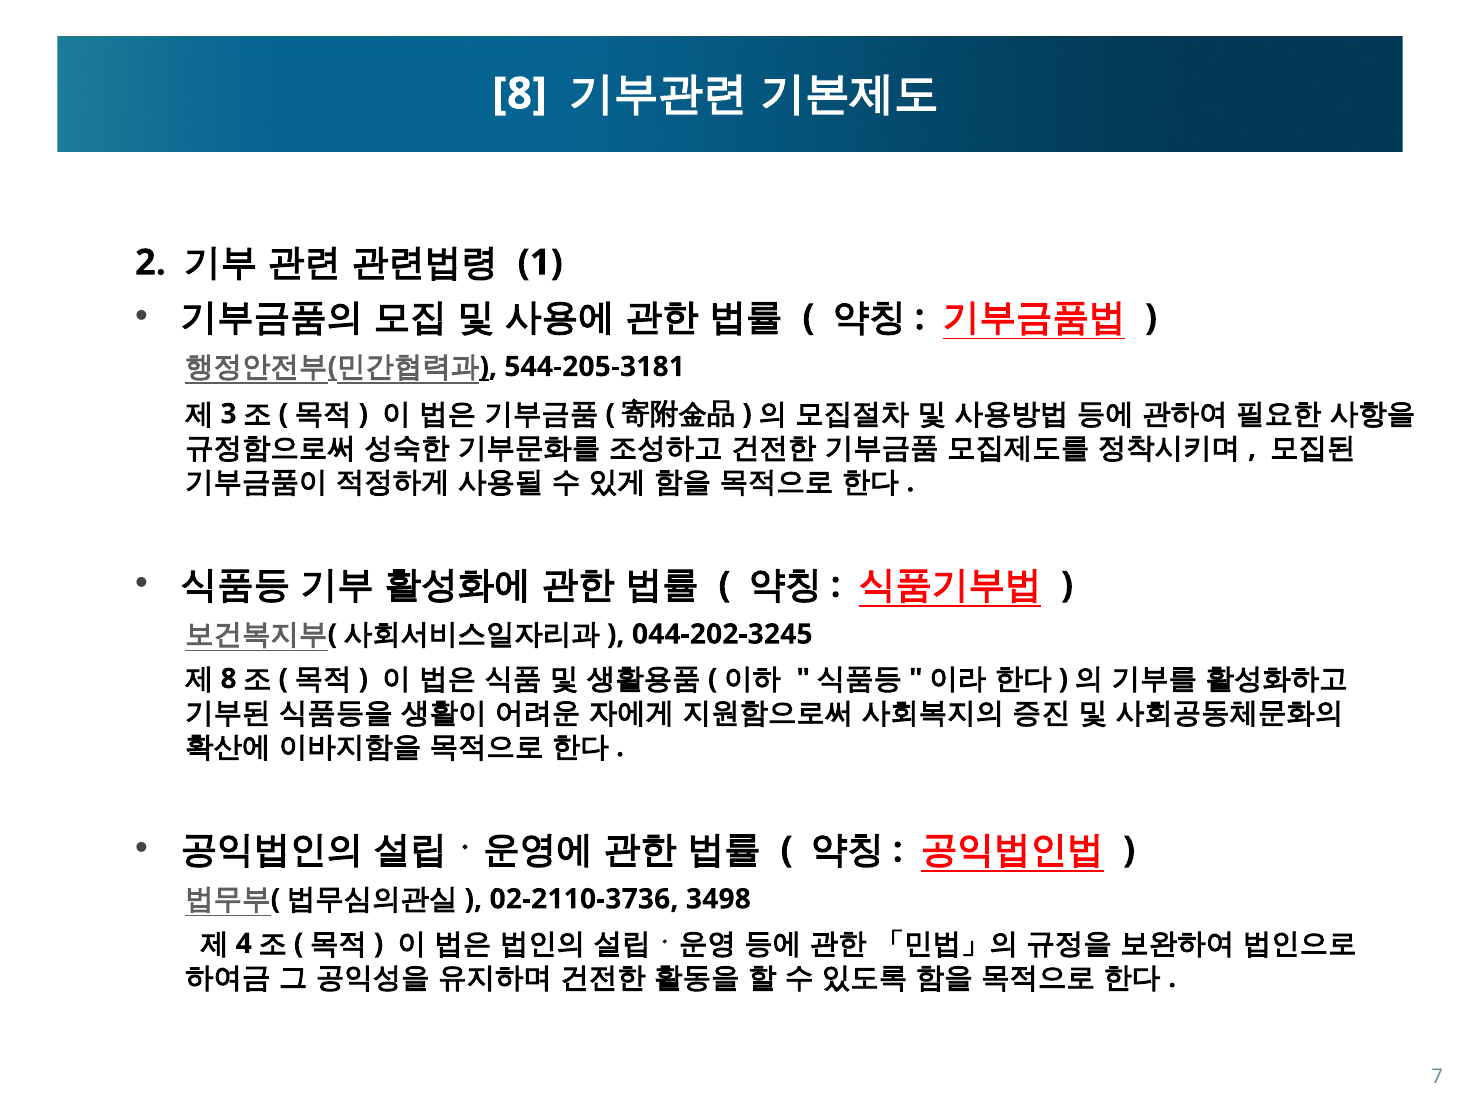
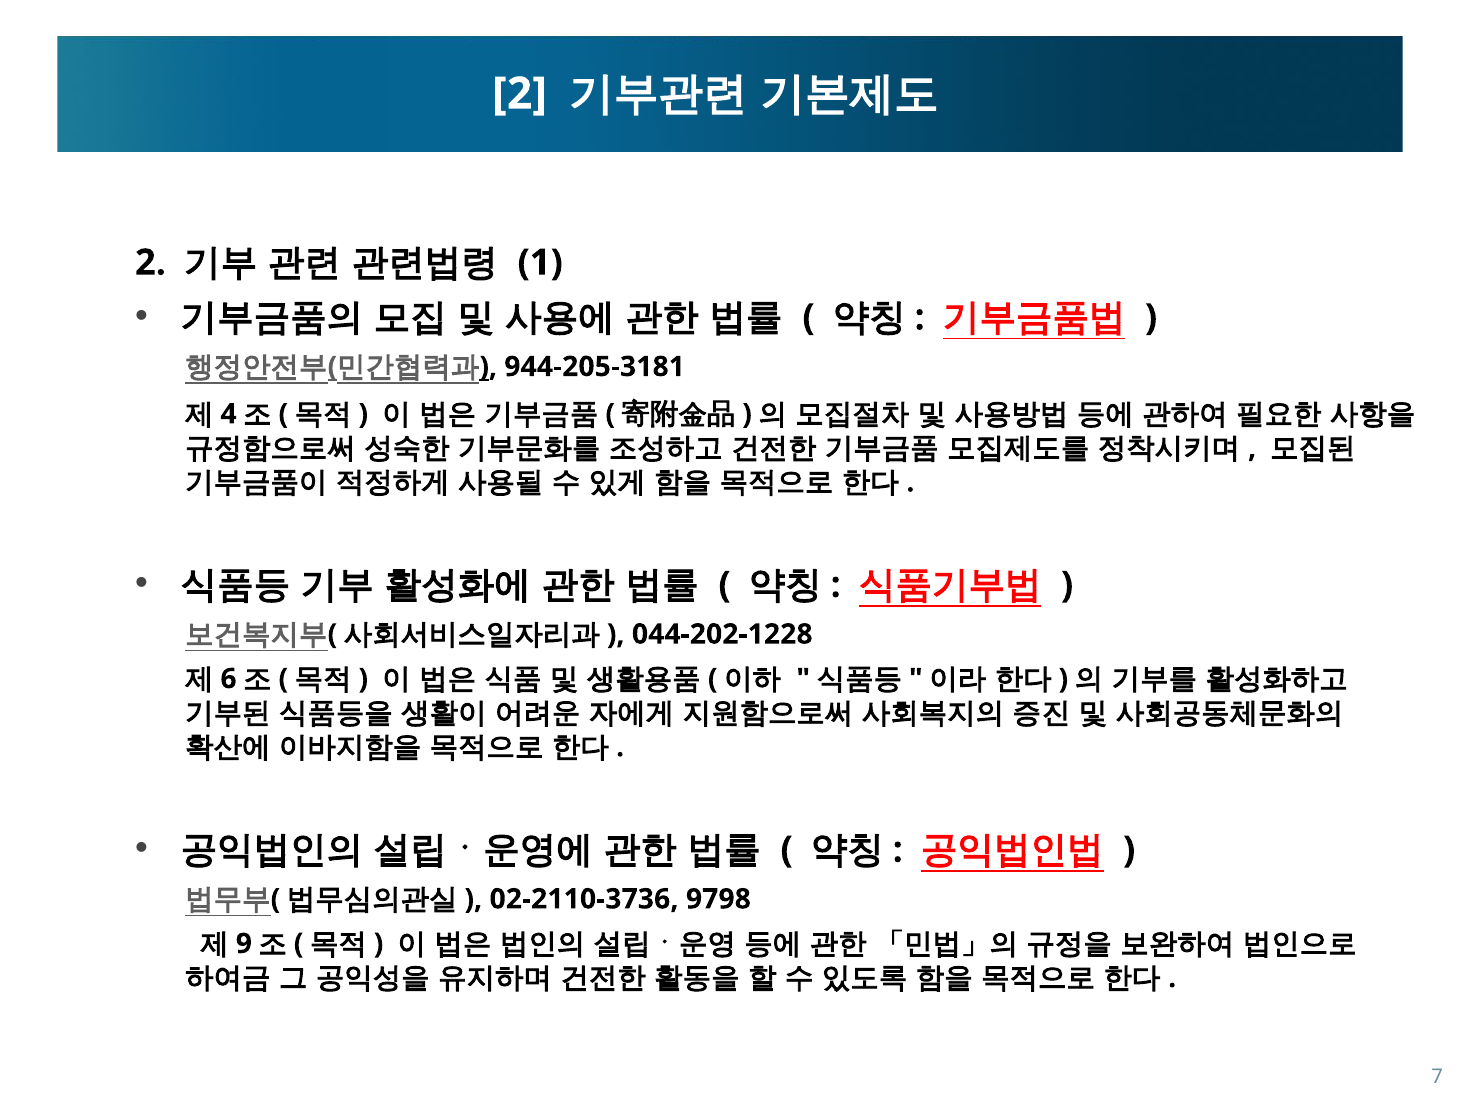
8: 8 -> 2 (520, 94)
544-205-3181: 544-205-3181 -> 944-205-3181 (595, 367)
3: 3 -> 4 (229, 414)
044-202-3245: 044-202-3245 -> 044-202-1228 (722, 634)
8: 8 -> 6 (229, 679)
3498: 3498 -> 9798 (718, 899)
4: 4 -> 9 (244, 944)
